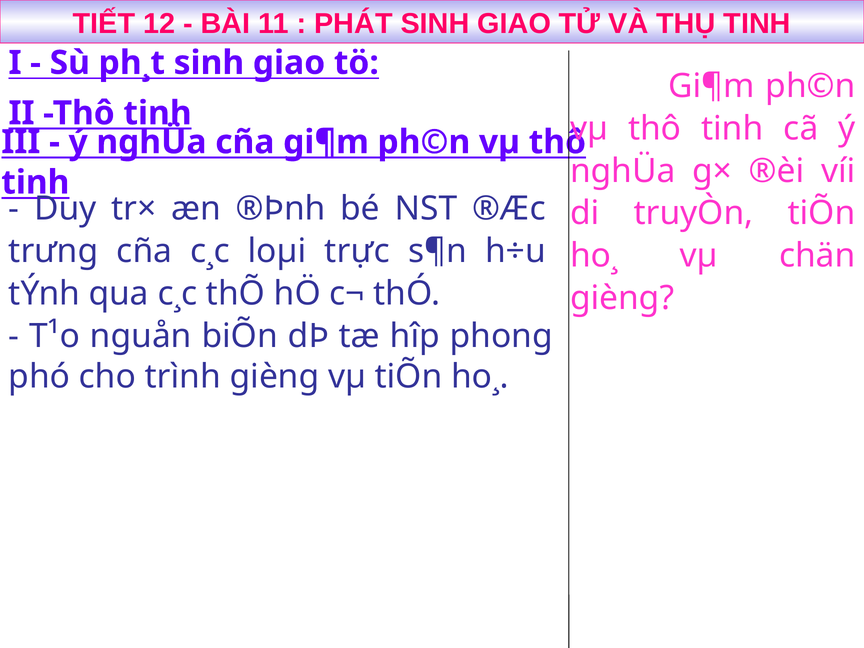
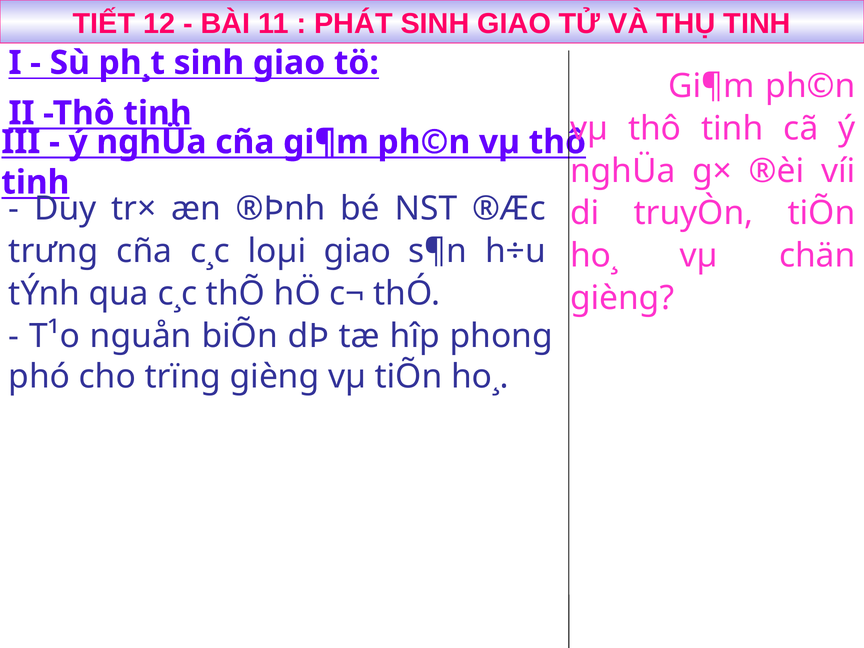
loµi trực: trực -> giao (357, 251)
trình: trình -> trïng (183, 377)
